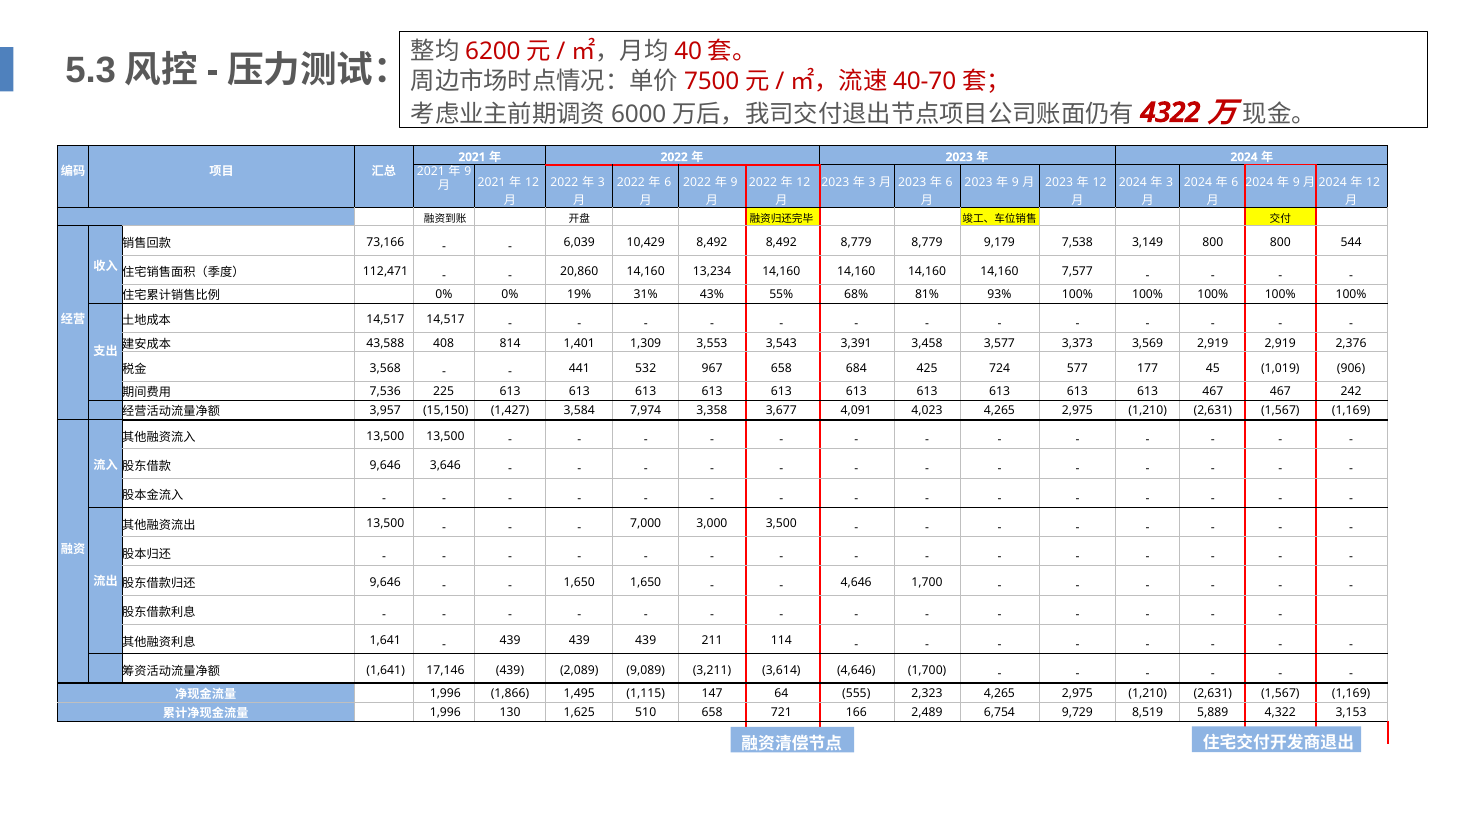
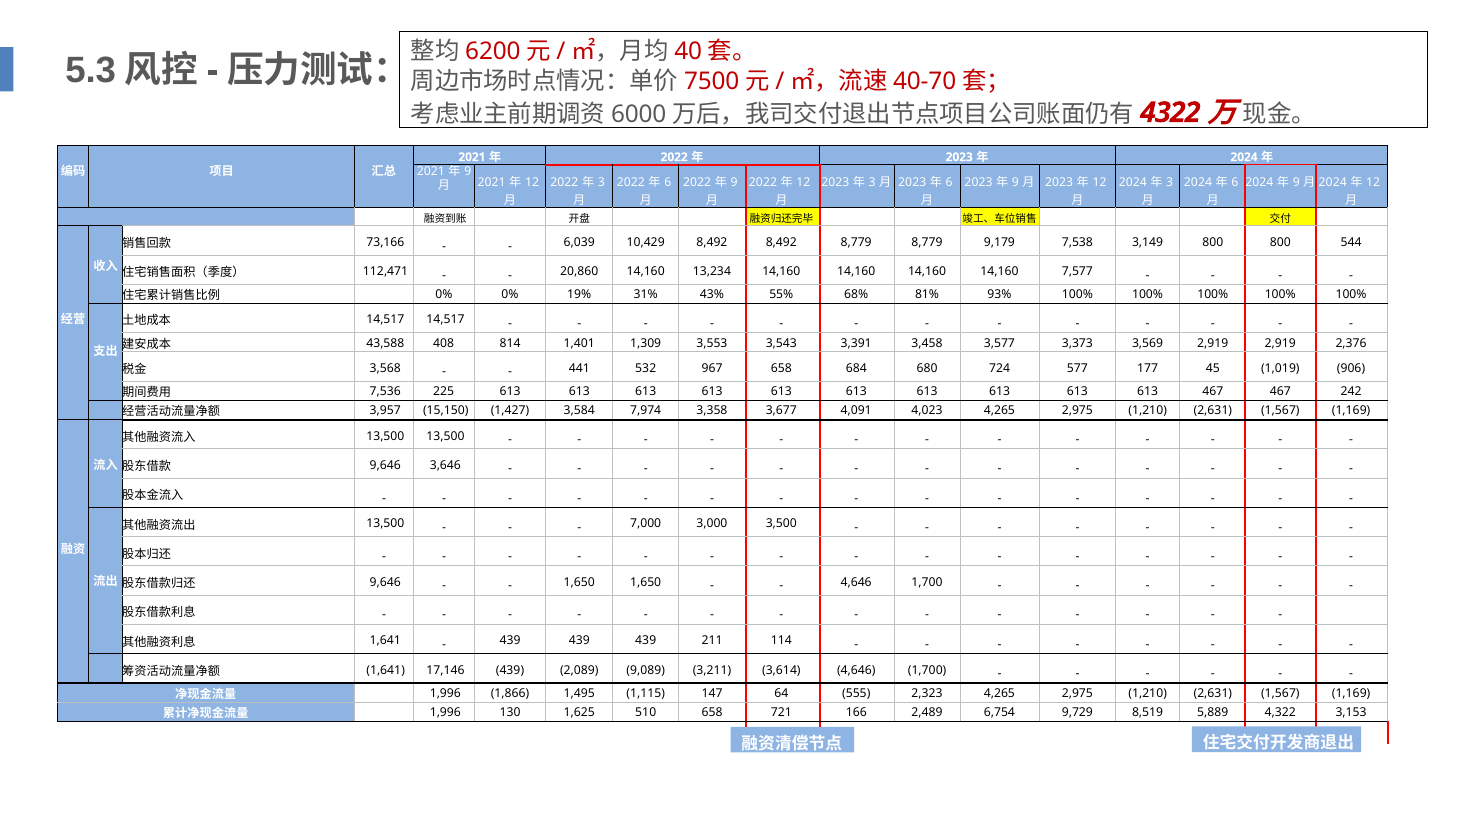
425: 425 -> 680 (927, 368)
